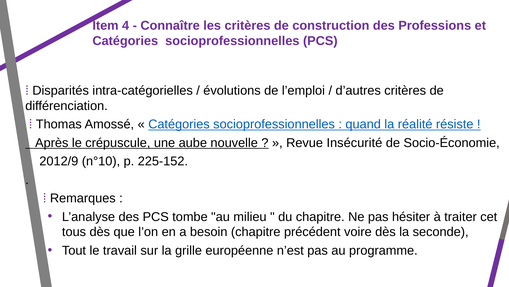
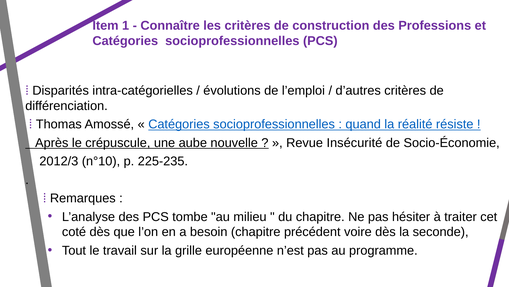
4: 4 -> 1 (126, 25)
2012/9: 2012/9 -> 2012/3 (59, 161)
225-152: 225-152 -> 225-235 (163, 161)
tous: tous -> coté (74, 232)
